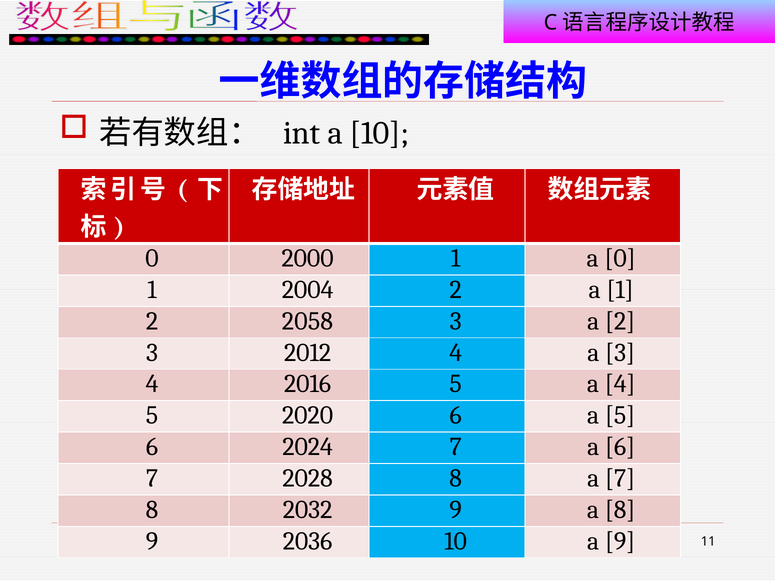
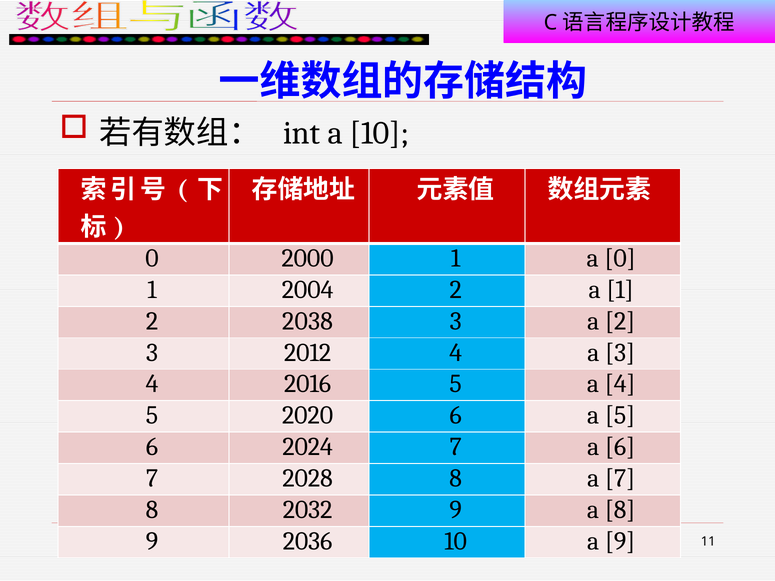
2058: 2058 -> 2038 (307, 321)
